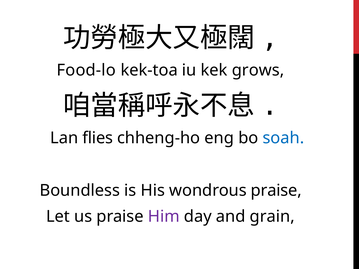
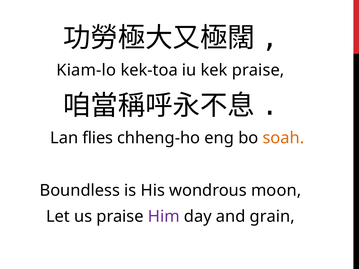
Food-lo: Food-lo -> Kiam-lo (86, 70)
kek grows: grows -> praise (258, 70)
soah colour: blue -> orange (283, 138)
wondrous praise: praise -> moon (276, 191)
